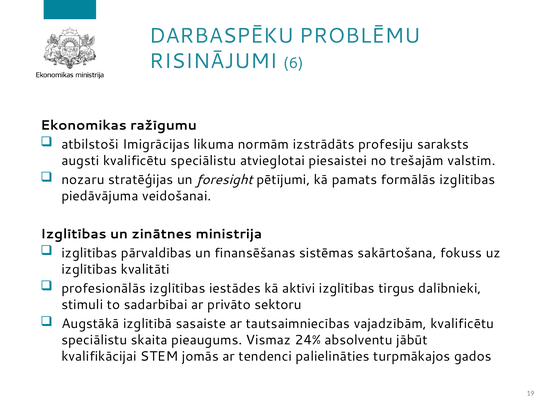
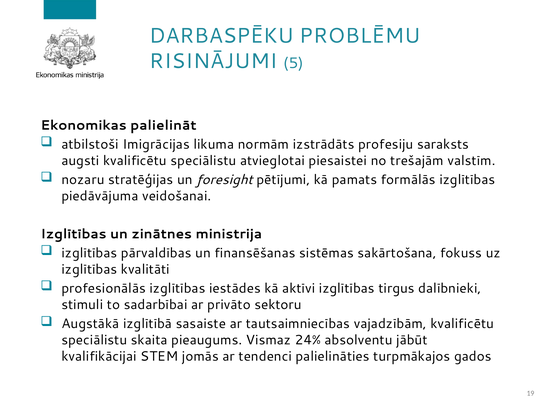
6: 6 -> 5 (293, 63)
ražīgumu: ražīgumu -> palielināt (163, 125)
